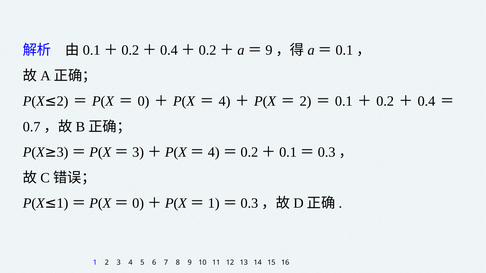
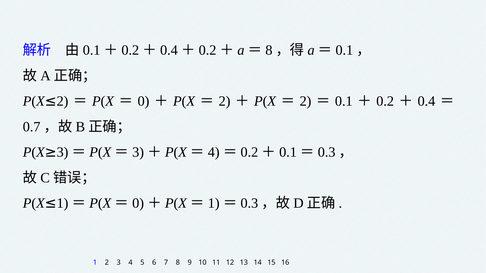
9: 9 -> 8 (269, 50)
4: 4 -> 2 (225, 101)
